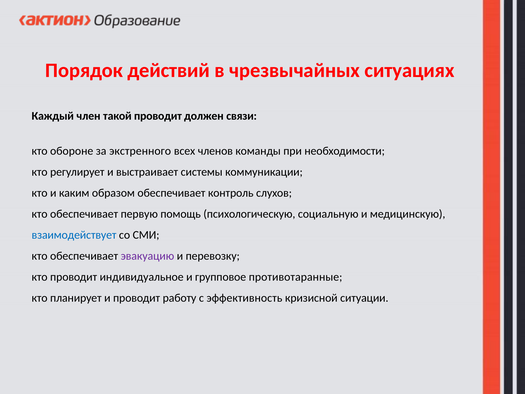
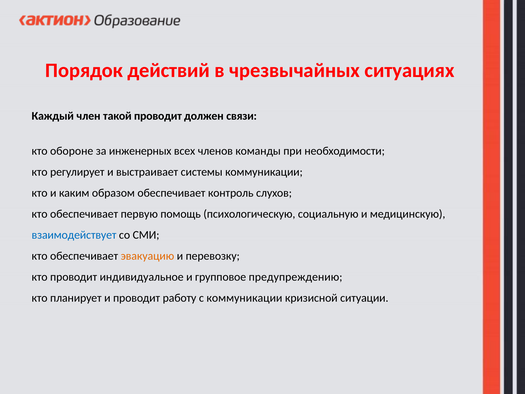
экстренного: экстренного -> инженерных (140, 151)
эвакуацию colour: purple -> orange (147, 256)
противотаранные: противотаранные -> предупреждению (296, 277)
с эффективность: эффективность -> коммуникации (244, 298)
